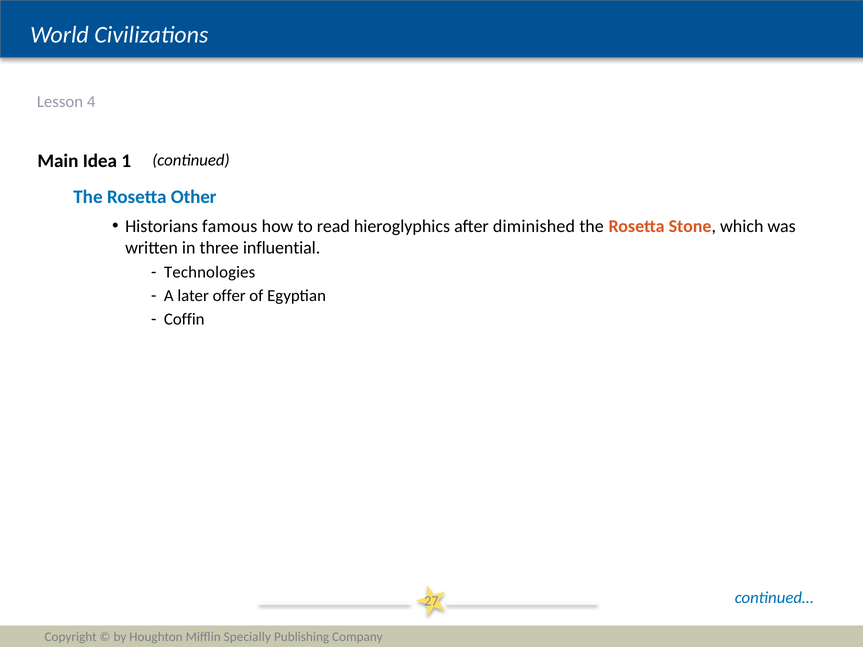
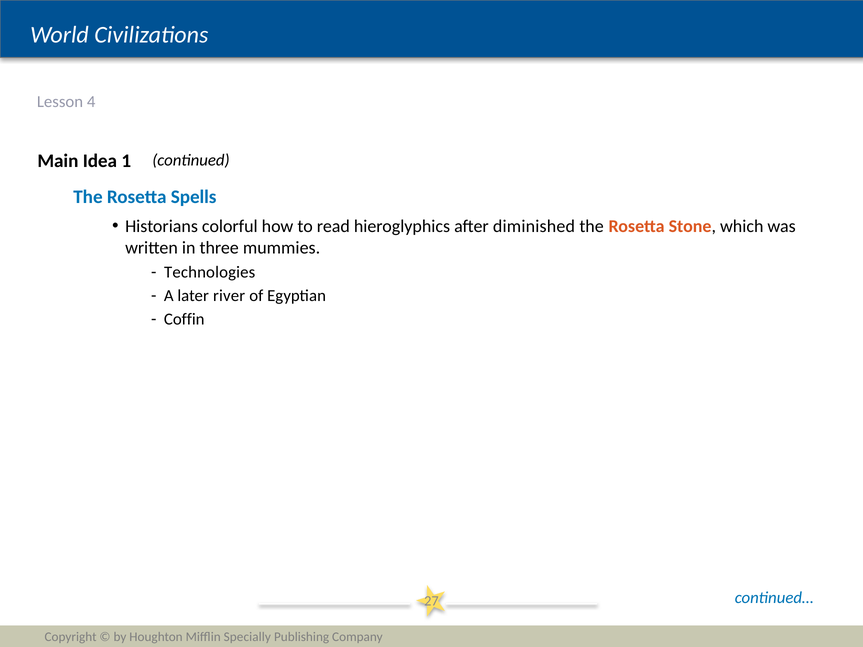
Other: Other -> Spells (194, 197)
famous: famous -> colorful (230, 226)
influential: influential -> mummies (282, 248)
offer: offer -> river (229, 296)
